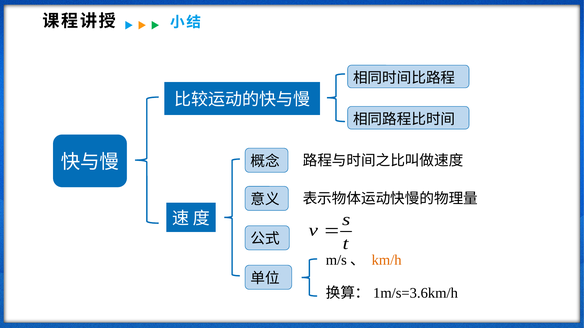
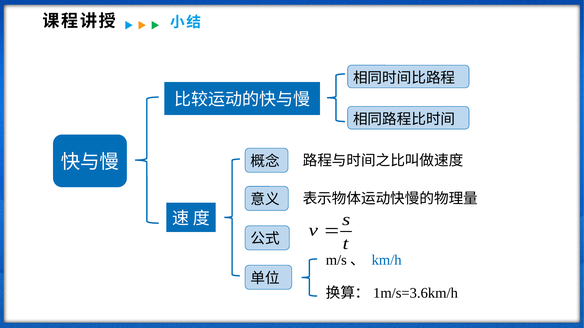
km/h colour: orange -> blue (387, 260)
